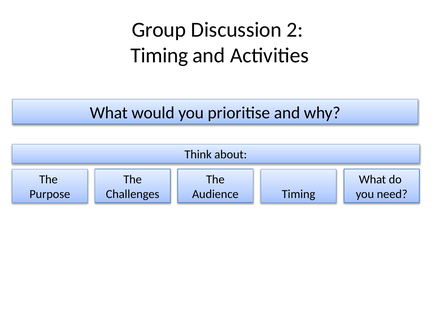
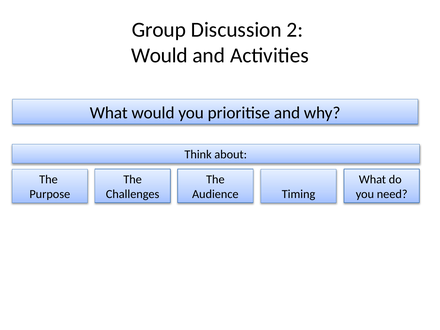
Timing: Timing -> Would (159, 55)
